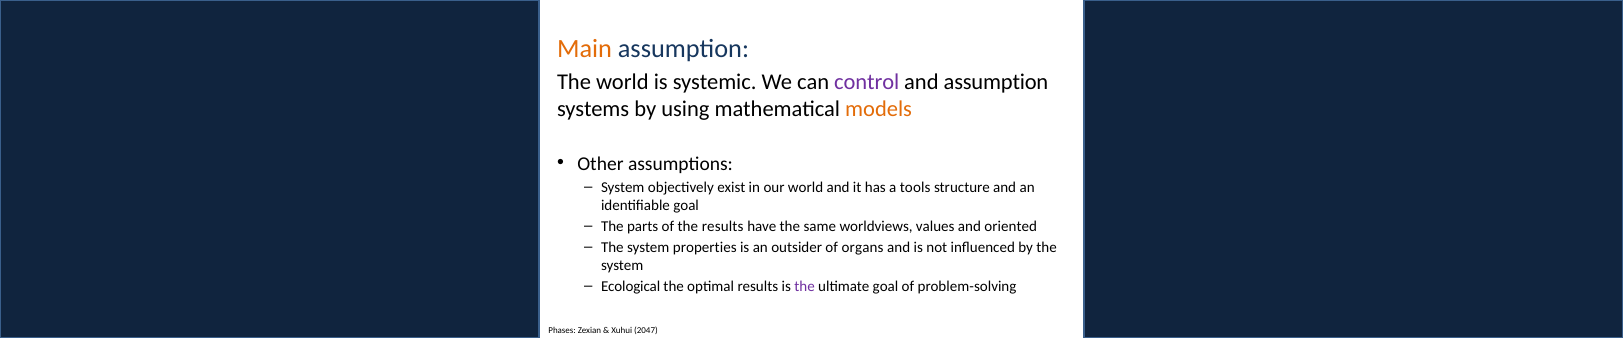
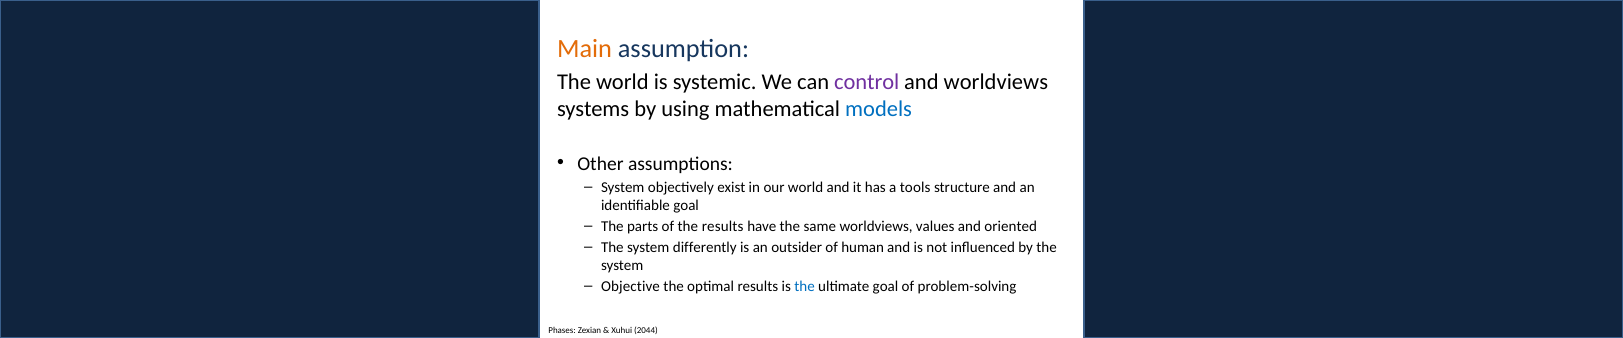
and assumption: assumption -> worldviews (996, 82)
models colour: orange -> blue (879, 109)
properties: properties -> differently (705, 247)
organs: organs -> human (863, 247)
Ecological: Ecological -> Objective (630, 286)
the colour: purple -> blue (805, 286)
2047: 2047 -> 2044 (646, 330)
